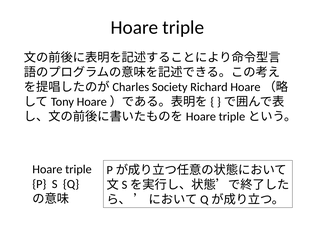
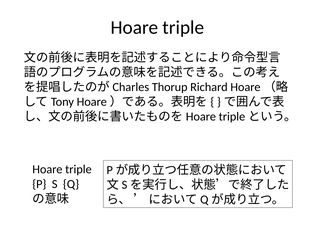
Society: Society -> Thorup (170, 87)
